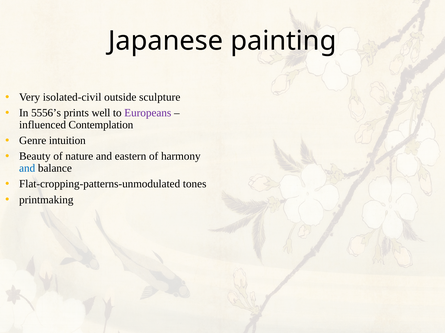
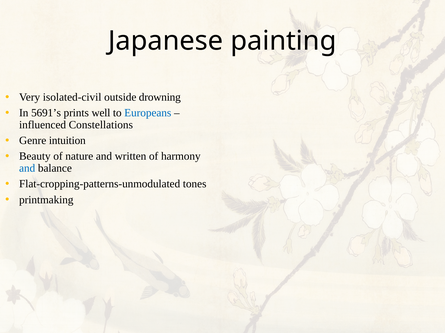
sculpture: sculpture -> drowning (160, 97)
5556’s: 5556’s -> 5691’s (46, 113)
Europeans colour: purple -> blue (148, 113)
Contemplation: Contemplation -> Constellations (101, 125)
eastern: eastern -> written (131, 157)
